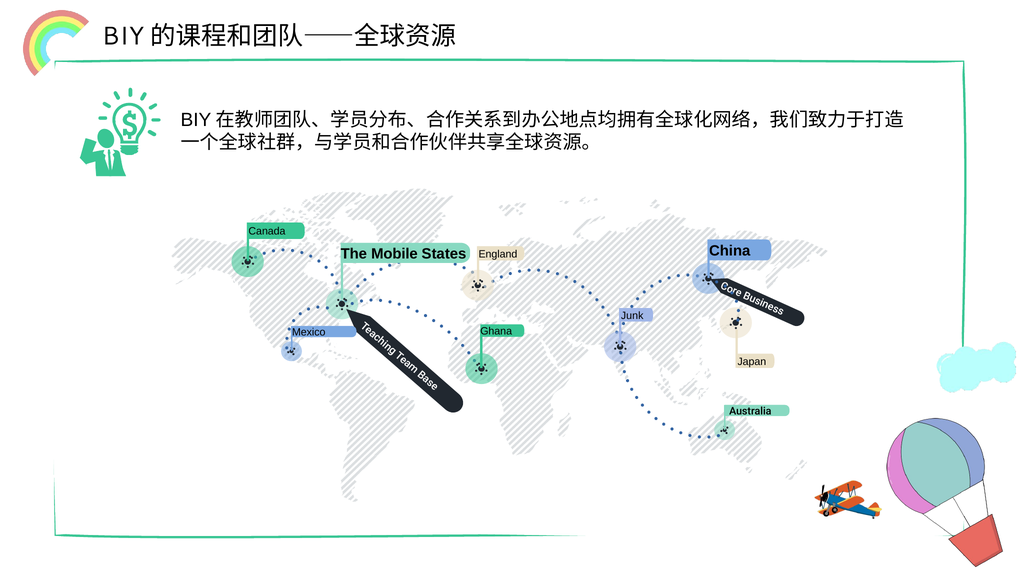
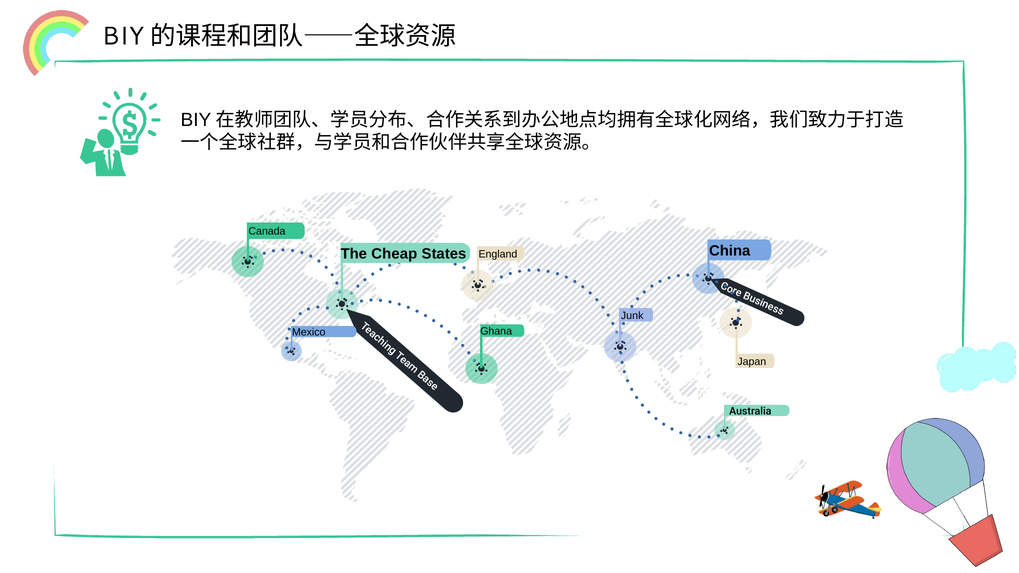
Mobile: Mobile -> Cheap (394, 254)
